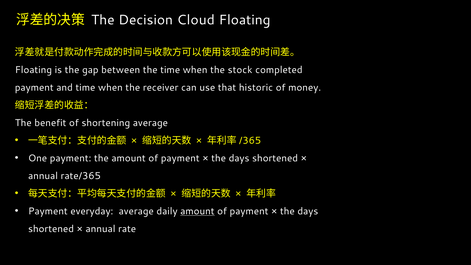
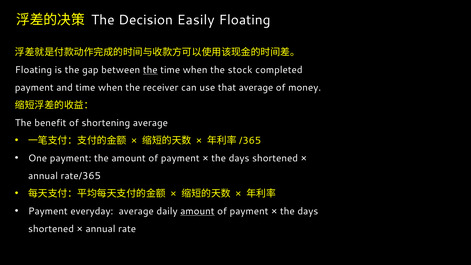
Cloud: Cloud -> Easily (196, 20)
the underline: none -> present (150, 70)
that historic: historic -> average (256, 88)
